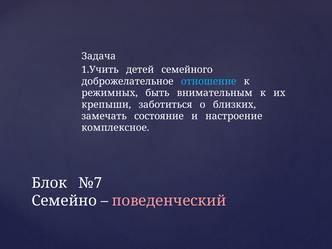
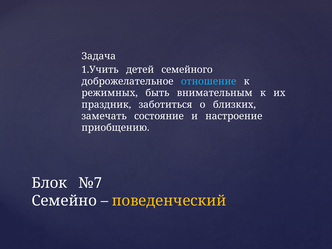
крепыши: крепыши -> праздник (106, 105)
комплексное: комплексное -> приобщению (115, 128)
поведенческий colour: pink -> yellow (169, 201)
